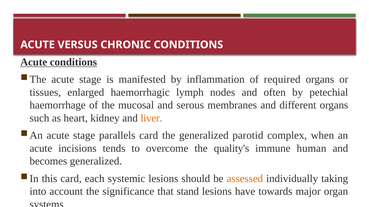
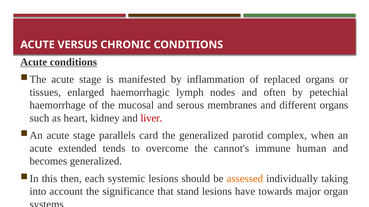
required: required -> replaced (282, 80)
liver colour: orange -> red (151, 118)
incisions: incisions -> extended (78, 149)
quality's: quality's -> cannot's (231, 149)
this card: card -> then (71, 179)
